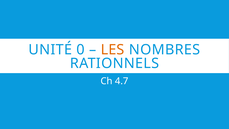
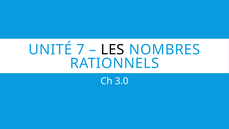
0: 0 -> 7 (81, 50)
LES colour: orange -> black (113, 50)
4.7: 4.7 -> 3.0 (122, 81)
